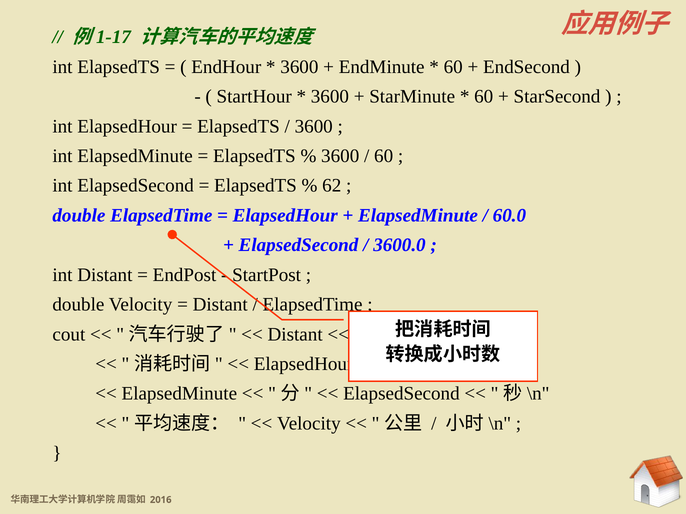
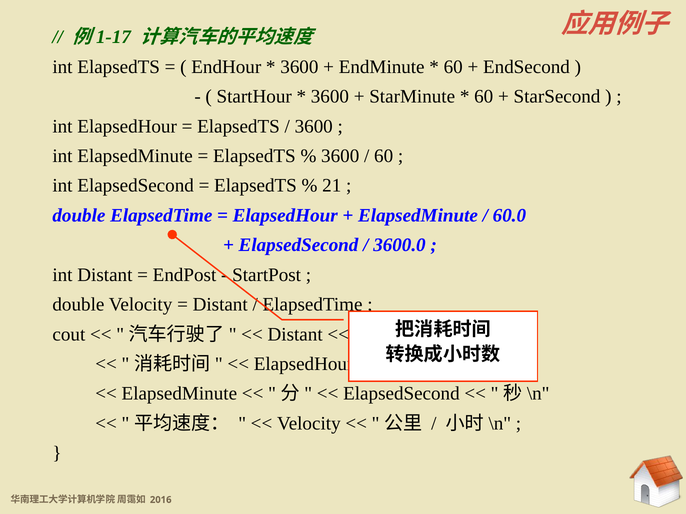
62: 62 -> 21 (332, 186)
